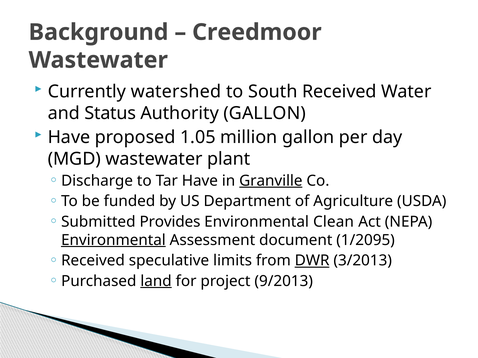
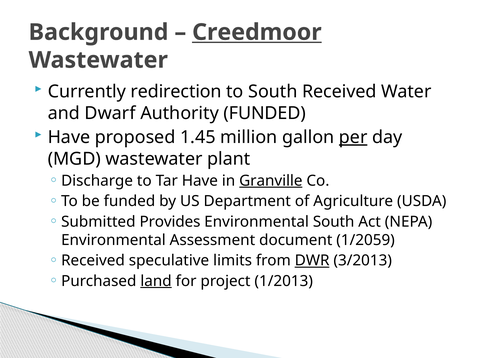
Creedmoor underline: none -> present (257, 32)
watershed: watershed -> redirection (176, 92)
Status: Status -> Dwarf (110, 113)
Authority GALLON: GALLON -> FUNDED (265, 113)
1.05: 1.05 -> 1.45 (198, 138)
per underline: none -> present (353, 138)
Environmental Clean: Clean -> South (334, 222)
Environmental underline: present -> none (113, 240)
1/2095: 1/2095 -> 1/2059 (366, 240)
9/2013: 9/2013 -> 1/2013 (284, 281)
